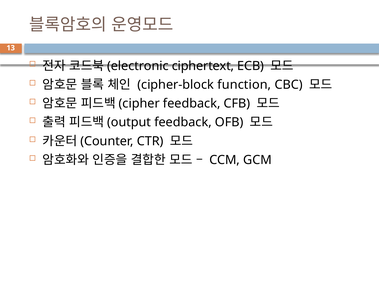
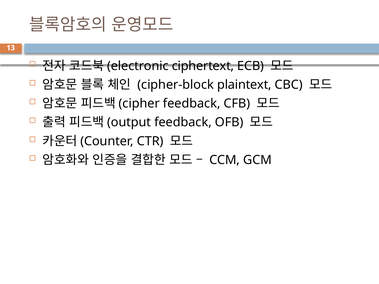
function: function -> plaintext (244, 85)
